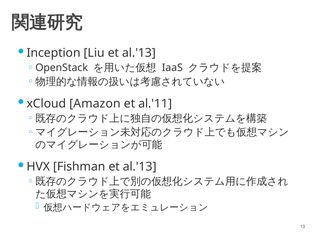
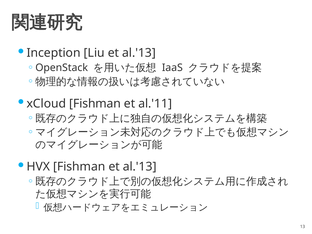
xCloud Amazon: Amazon -> Fishman (95, 104)
